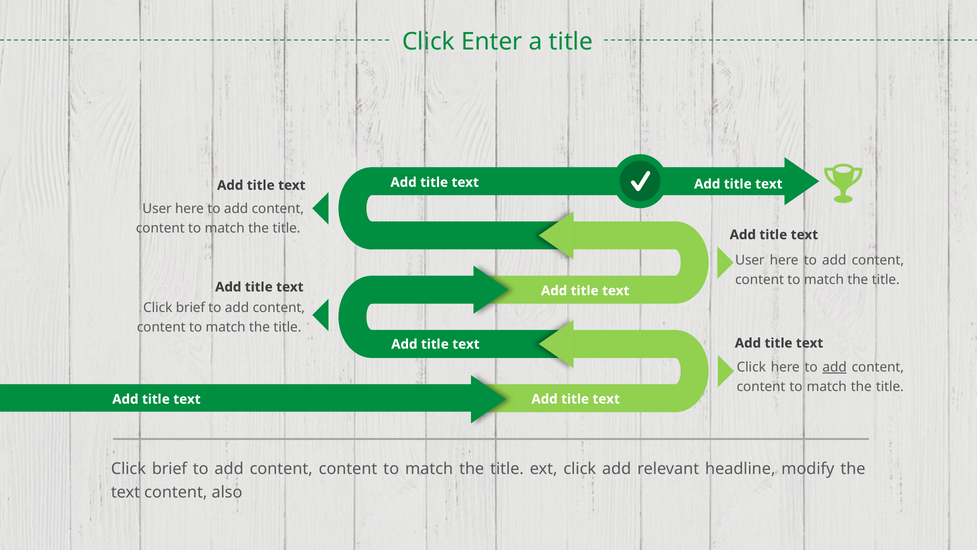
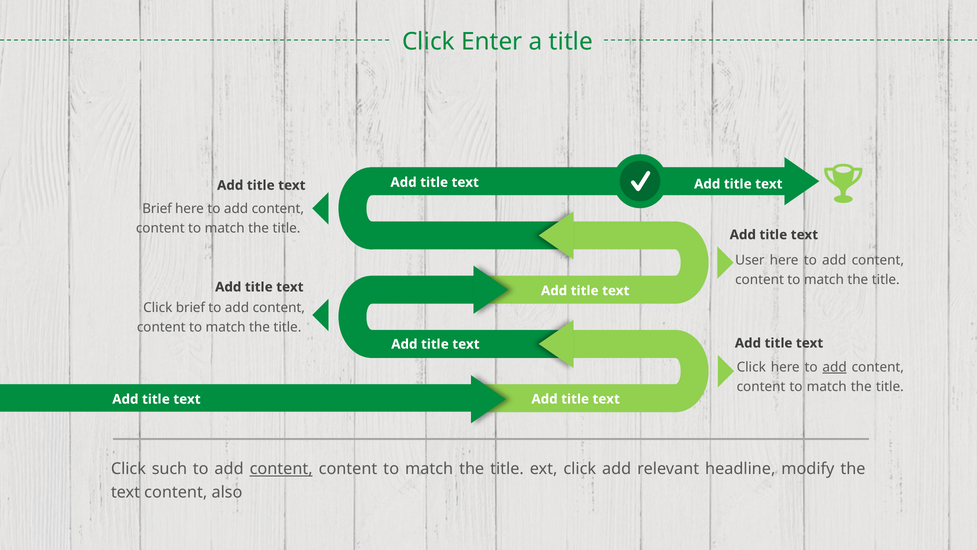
User: User -> Brief (157, 209)
brief: brief -> such (169, 468)
content underline: none -> present (281, 468)
